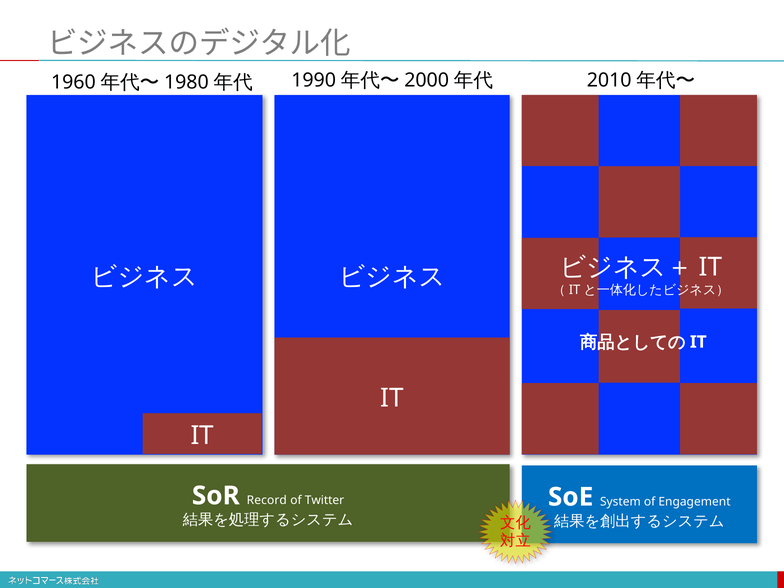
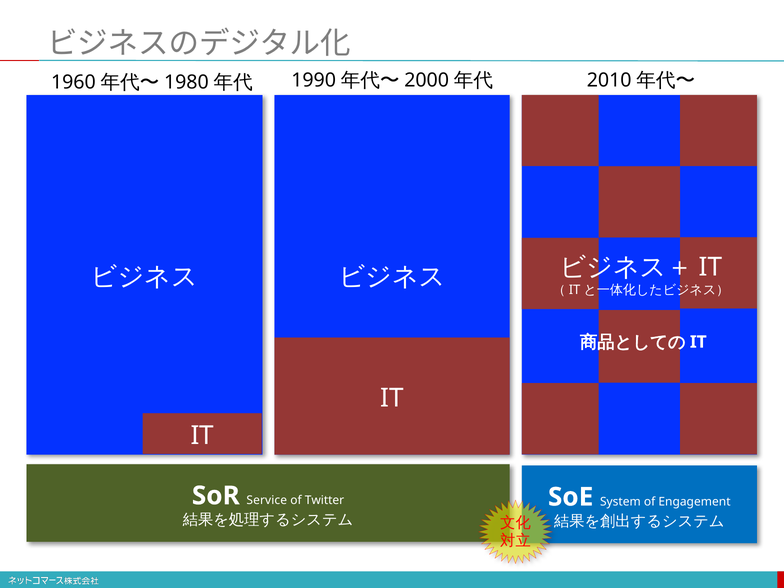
Record: Record -> Service (267, 500)
